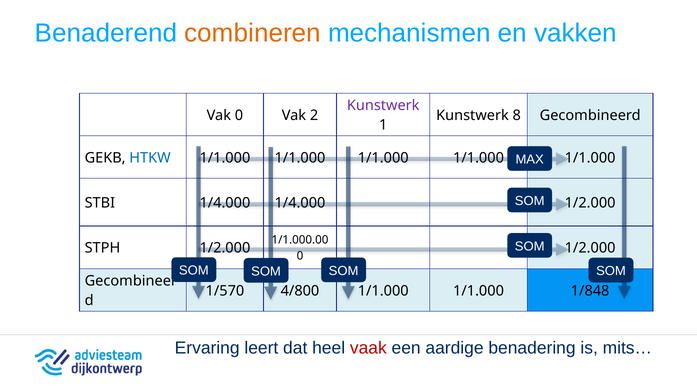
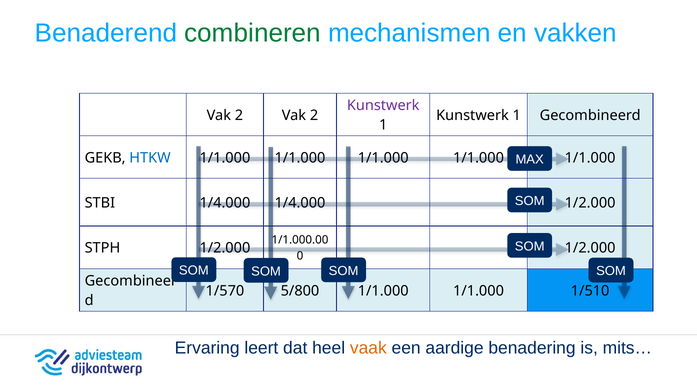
combineren colour: orange -> green (253, 33)
0: 0 -> 2 (239, 115)
8: 8 -> 1 (517, 115)
4/800: 4/800 -> 5/800 (300, 291)
1/848: 1/848 -> 1/510 (590, 291)
vaak colour: red -> orange (368, 348)
